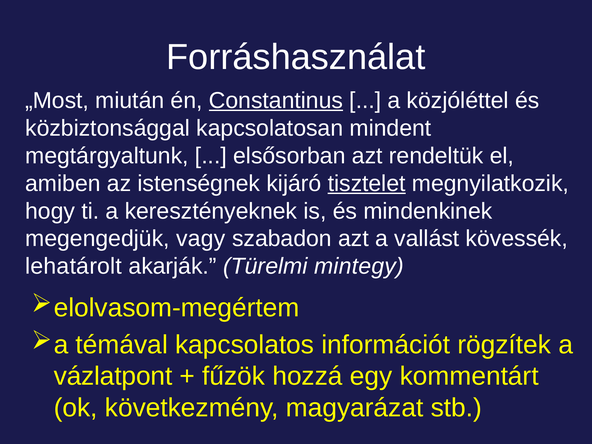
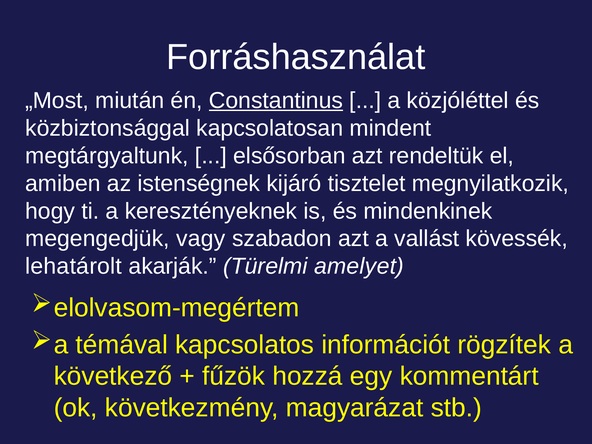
tisztelet underline: present -> none (367, 183)
mintegy: mintegy -> amelyet (359, 266)
vázlatpont: vázlatpont -> következő (113, 376)
